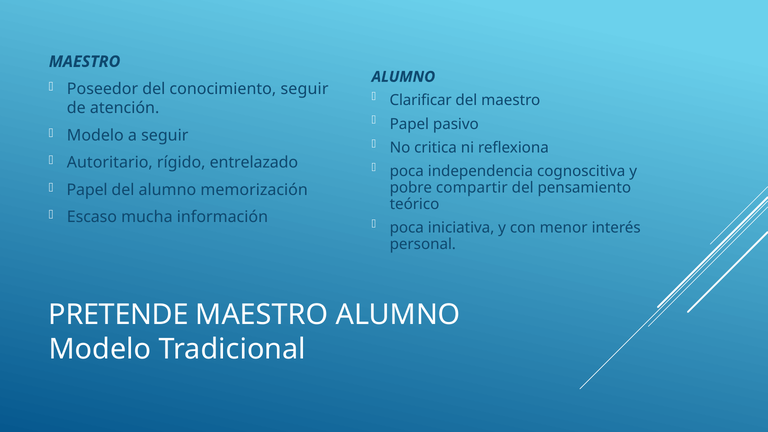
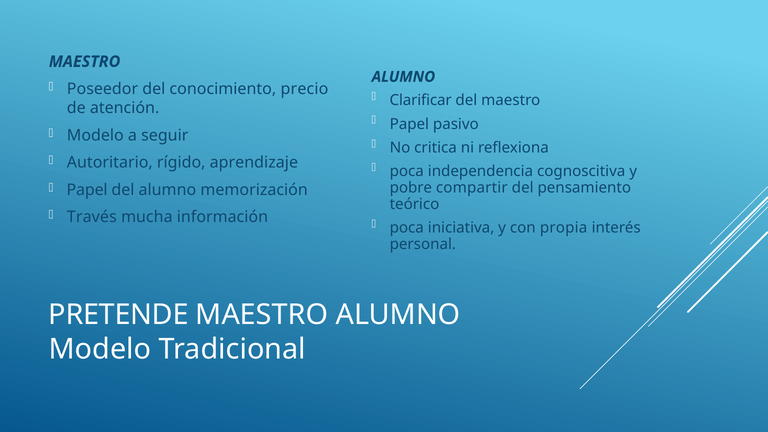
conocimiento seguir: seguir -> precio (305, 89)
entrelazado: entrelazado -> aprendizaje (254, 163)
Escaso: Escaso -> Través (92, 217)
menor: menor -> propia (564, 228)
